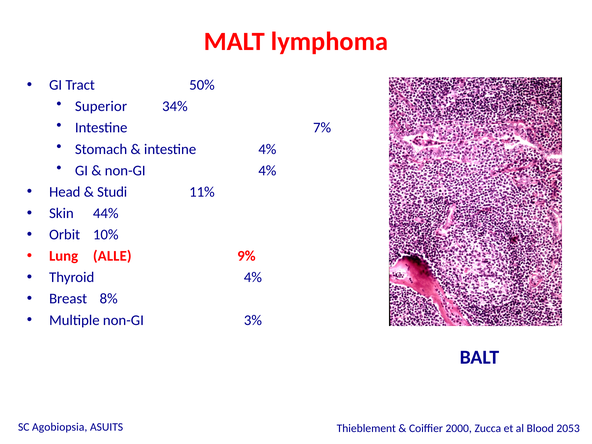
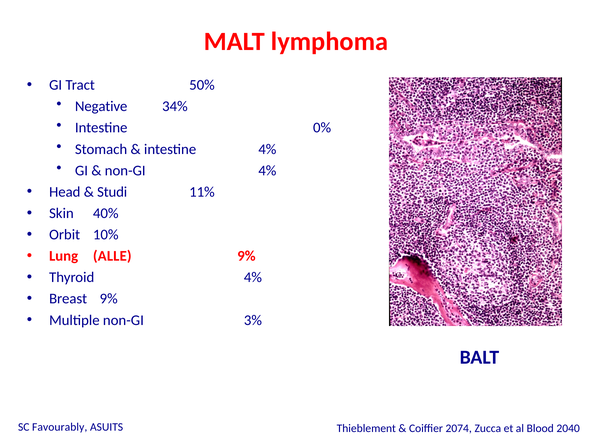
Superior: Superior -> Negative (101, 106)
7%: 7% -> 0% (322, 128)
44%: 44% -> 40% (106, 213)
Breast 8%: 8% -> 9% (109, 299)
Agobiopsia: Agobiopsia -> Favourably (60, 427)
2000: 2000 -> 2074 (459, 428)
2053: 2053 -> 2040 (568, 428)
